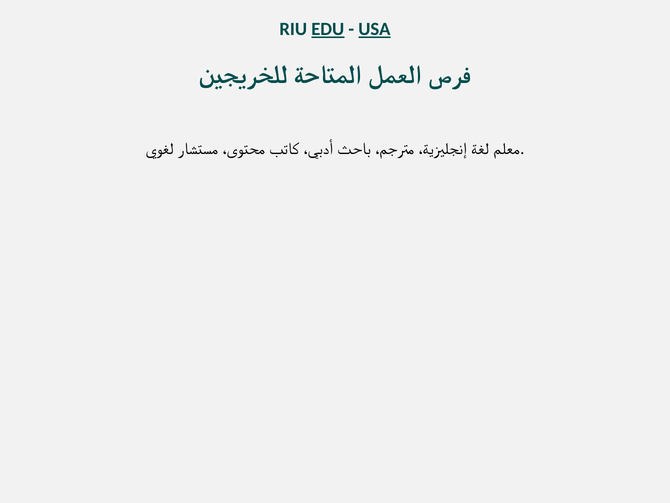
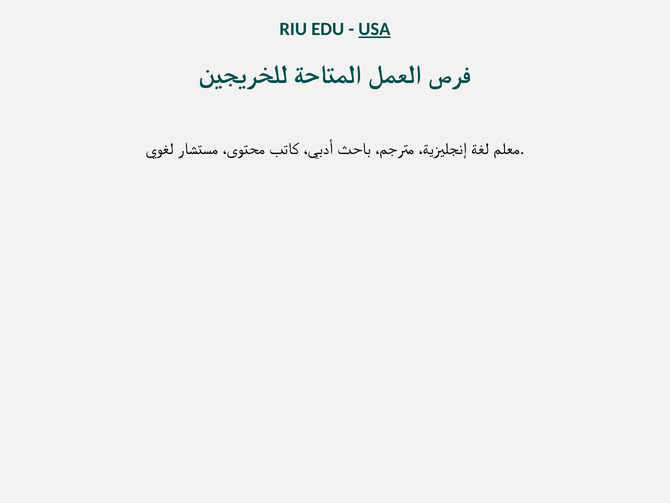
EDU underline: present -> none (328, 29)
